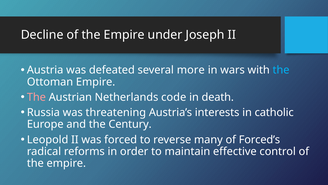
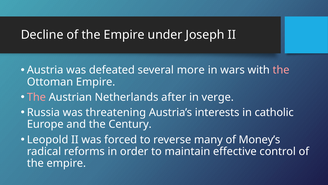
the colour: light blue -> pink (281, 70)
code: code -> after (174, 97)
death: death -> verge (218, 97)
Forced’s: Forced’s -> Money’s (259, 139)
